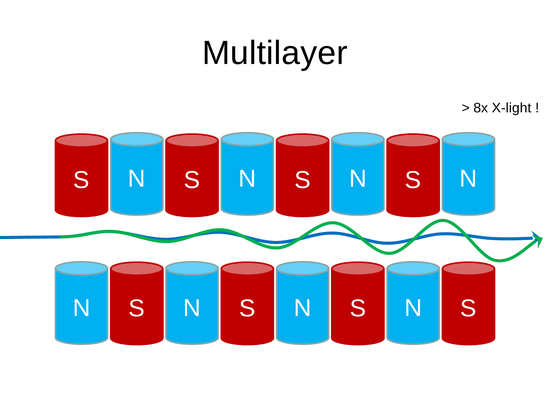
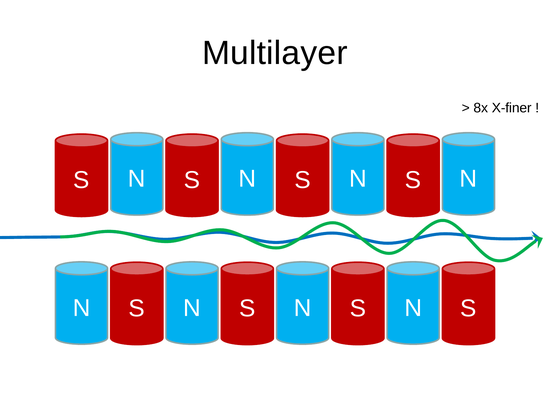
X-light: X-light -> X-finer (512, 108)
